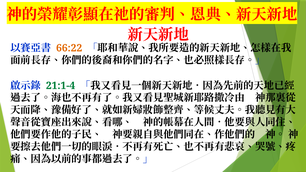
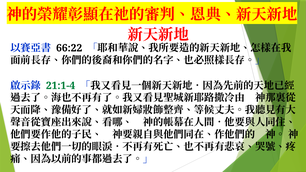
66:22 colour: orange -> black (69, 48)
